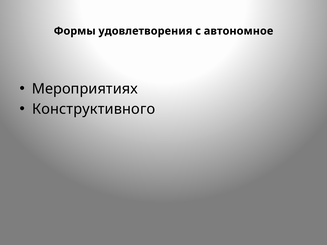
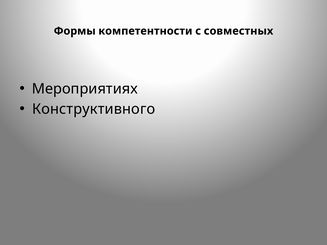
удовлетворения: удовлетворения -> компетентности (145, 31)
автономное: автономное -> совместных (239, 31)
